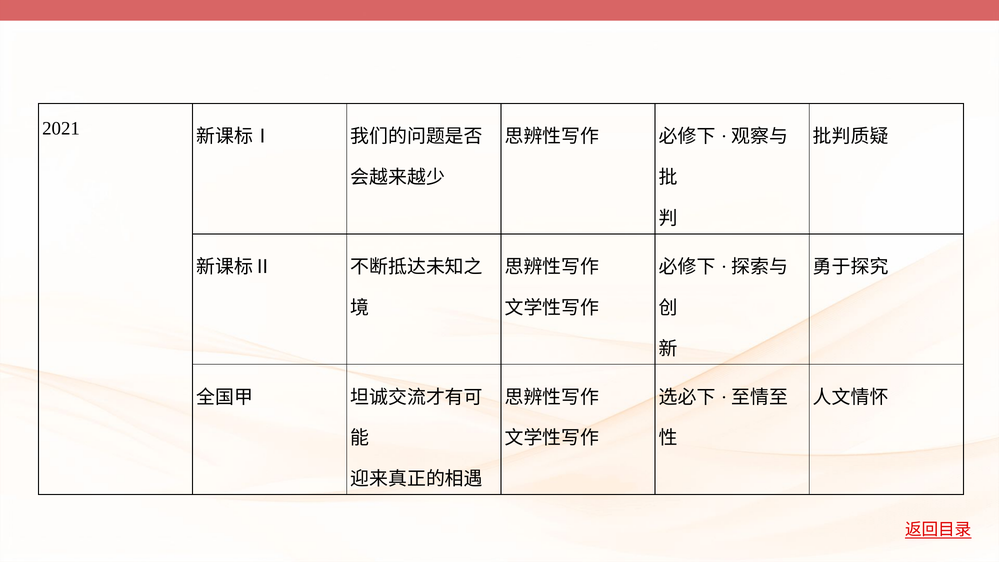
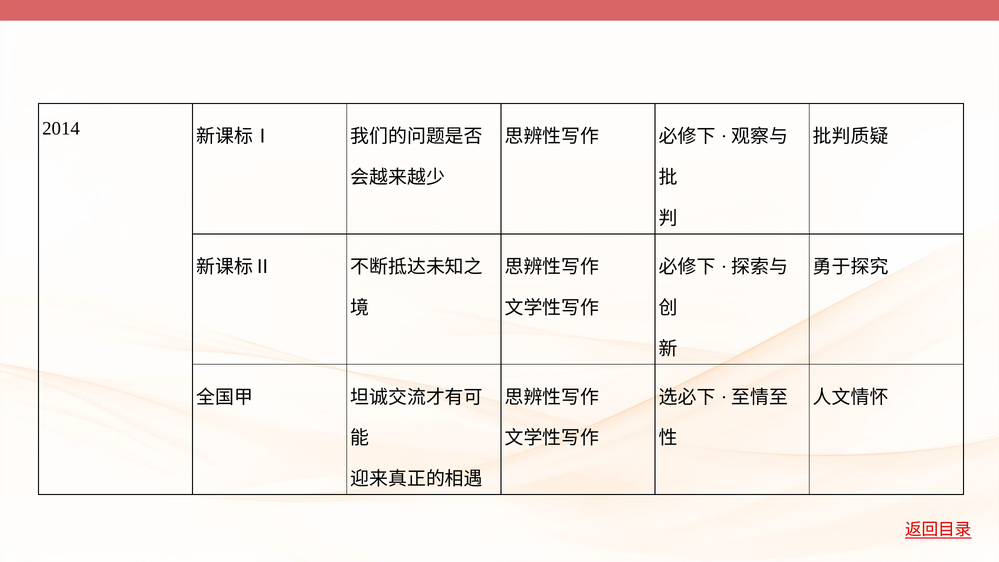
2021: 2021 -> 2014 (61, 128)
